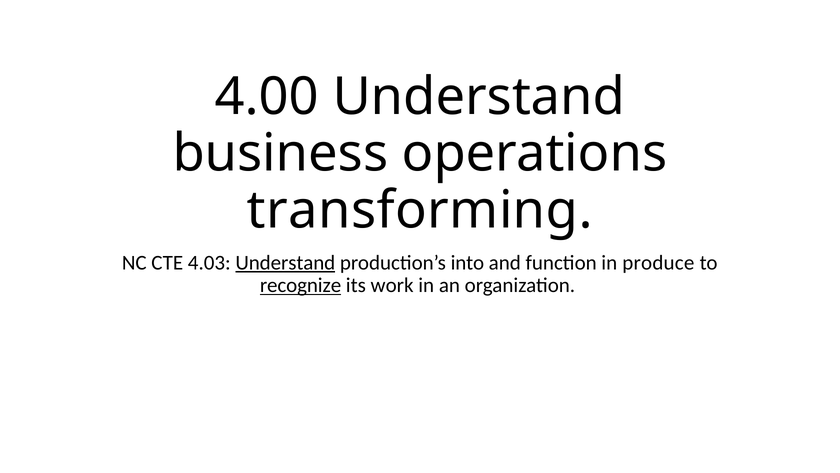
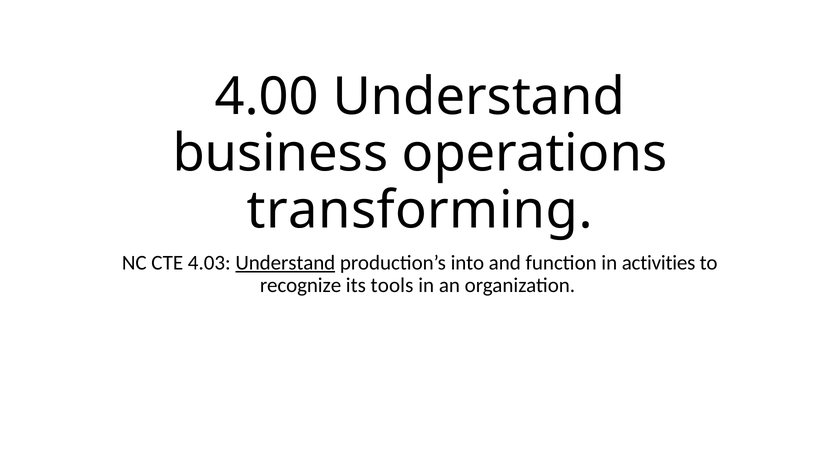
produce: produce -> activities (659, 263)
recognize underline: present -> none (301, 285)
work: work -> tools (392, 285)
